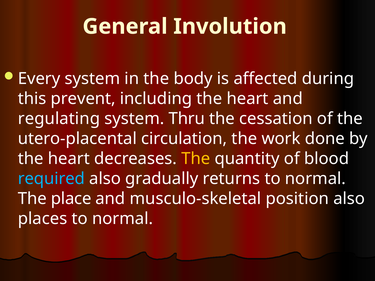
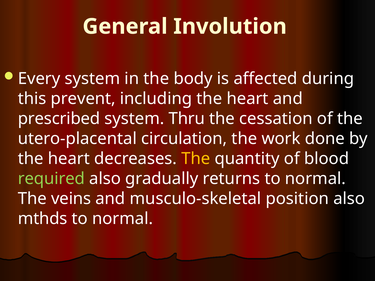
regulating: regulating -> prescribed (59, 119)
required colour: light blue -> light green (51, 179)
place: place -> veins (71, 199)
places: places -> mthds (43, 219)
